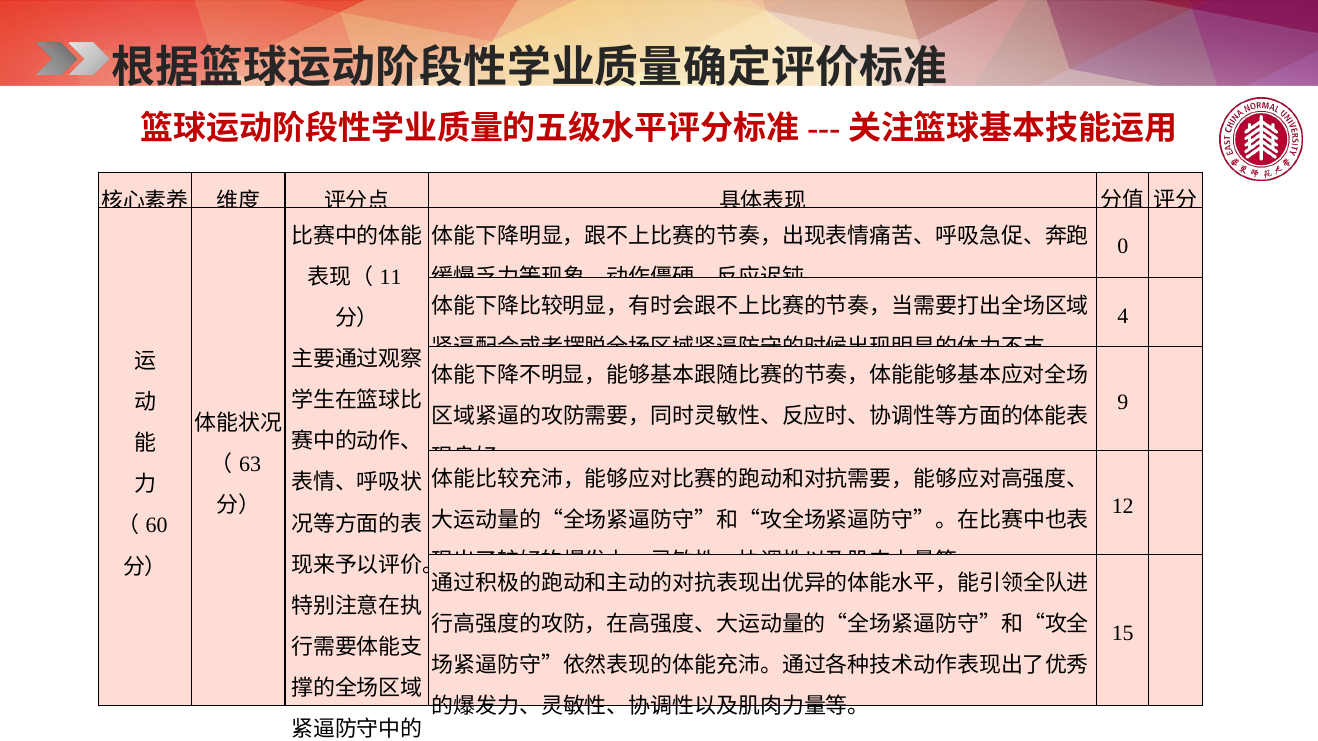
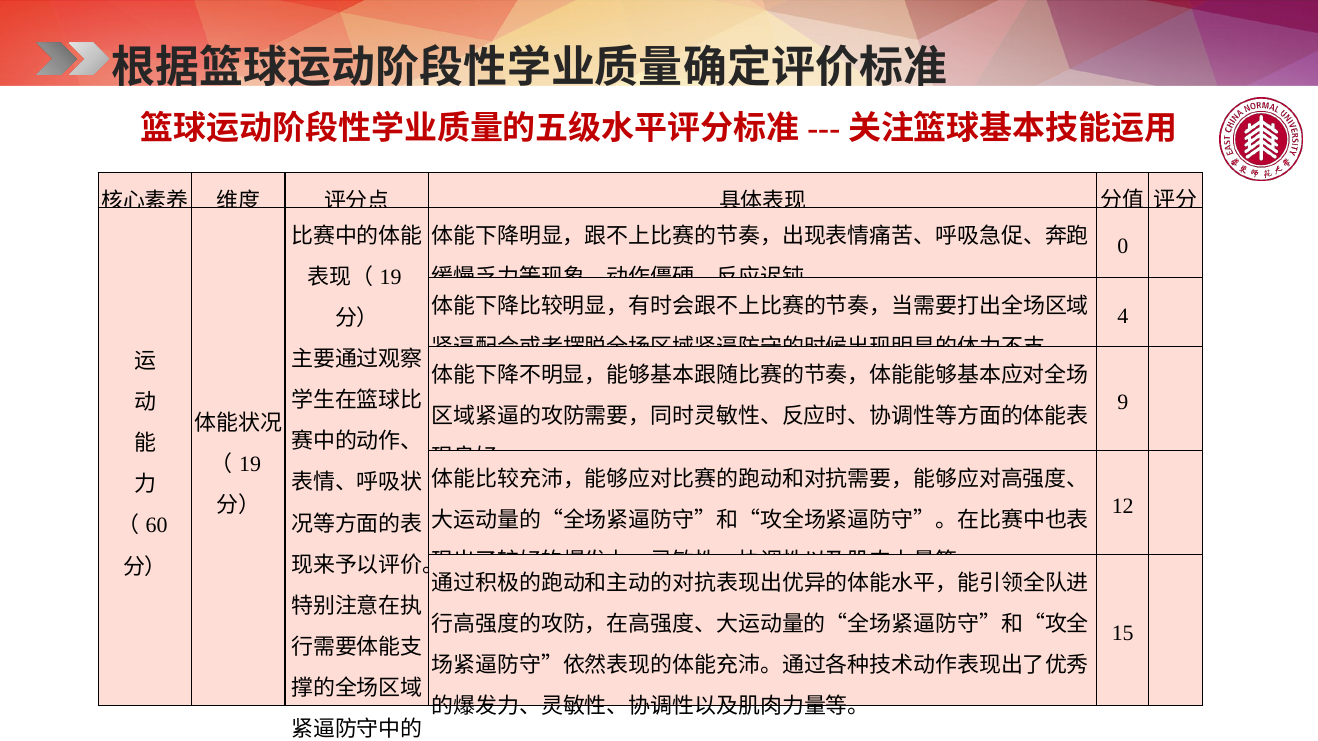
11: 11 -> 19 (391, 278)
63: 63 -> 19 (250, 464)
